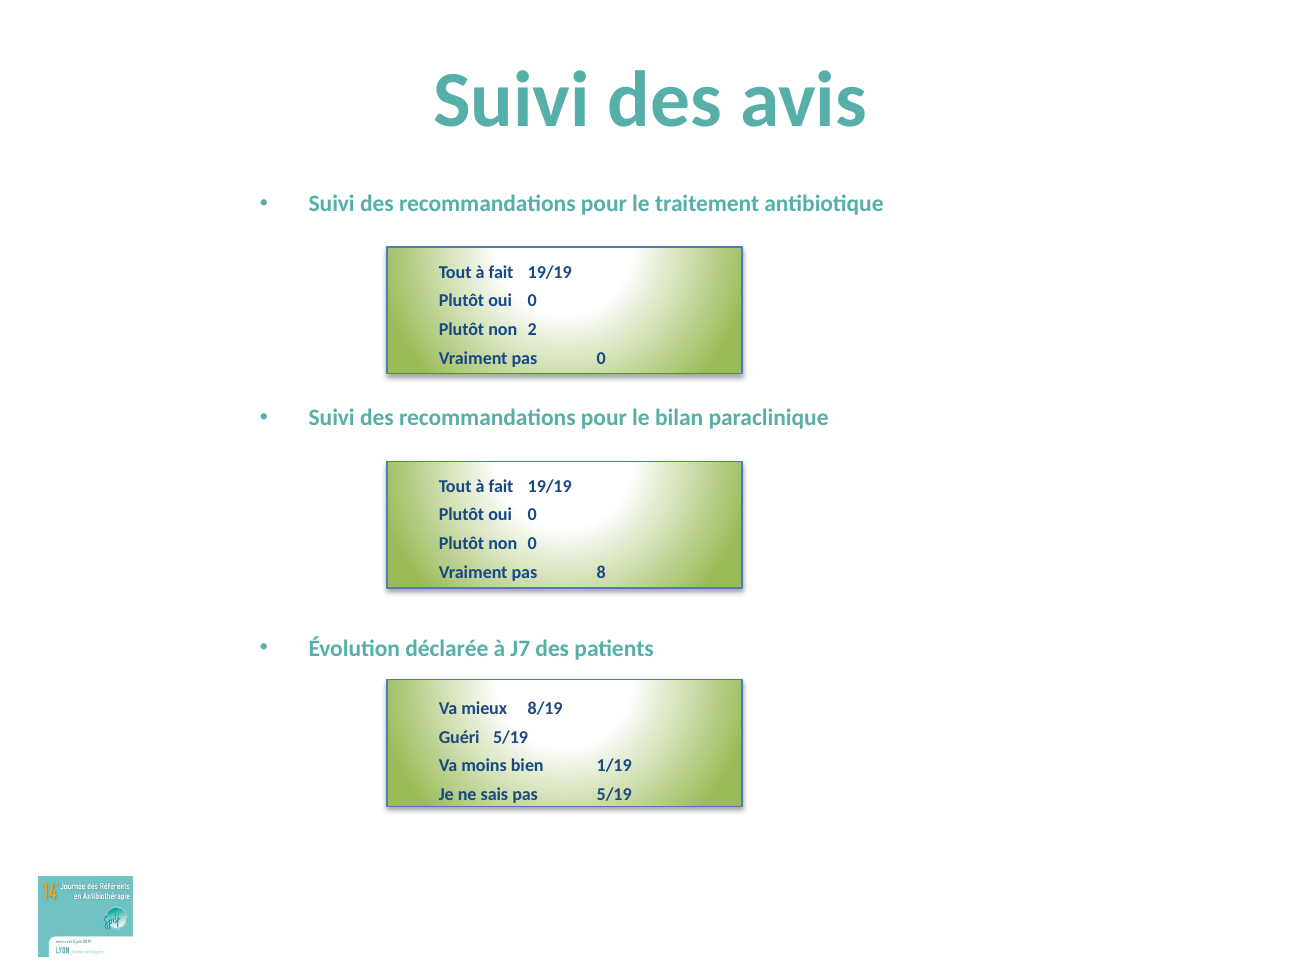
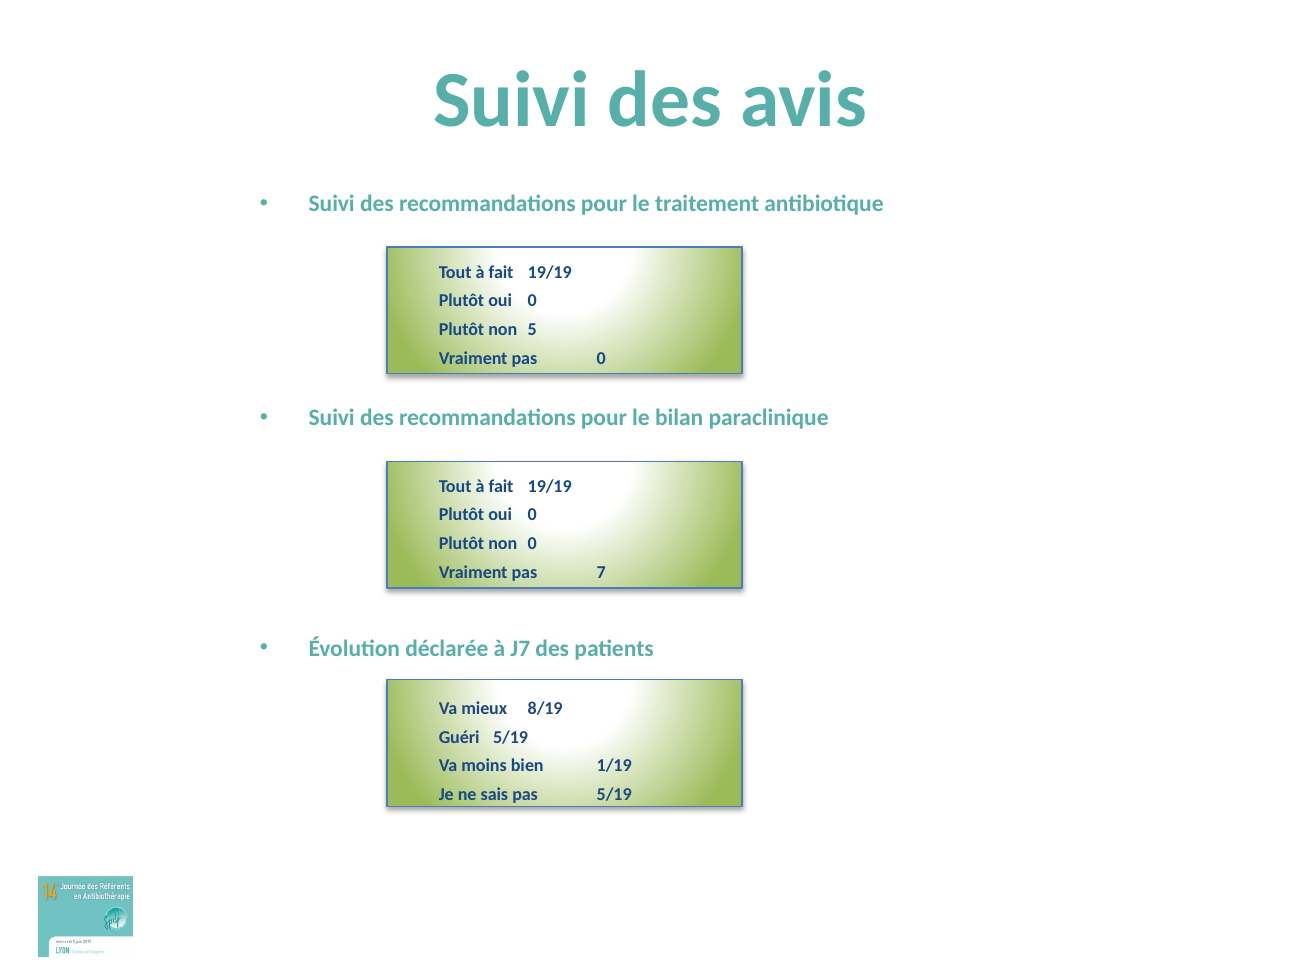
2: 2 -> 5 (532, 330)
8: 8 -> 7 (601, 572)
